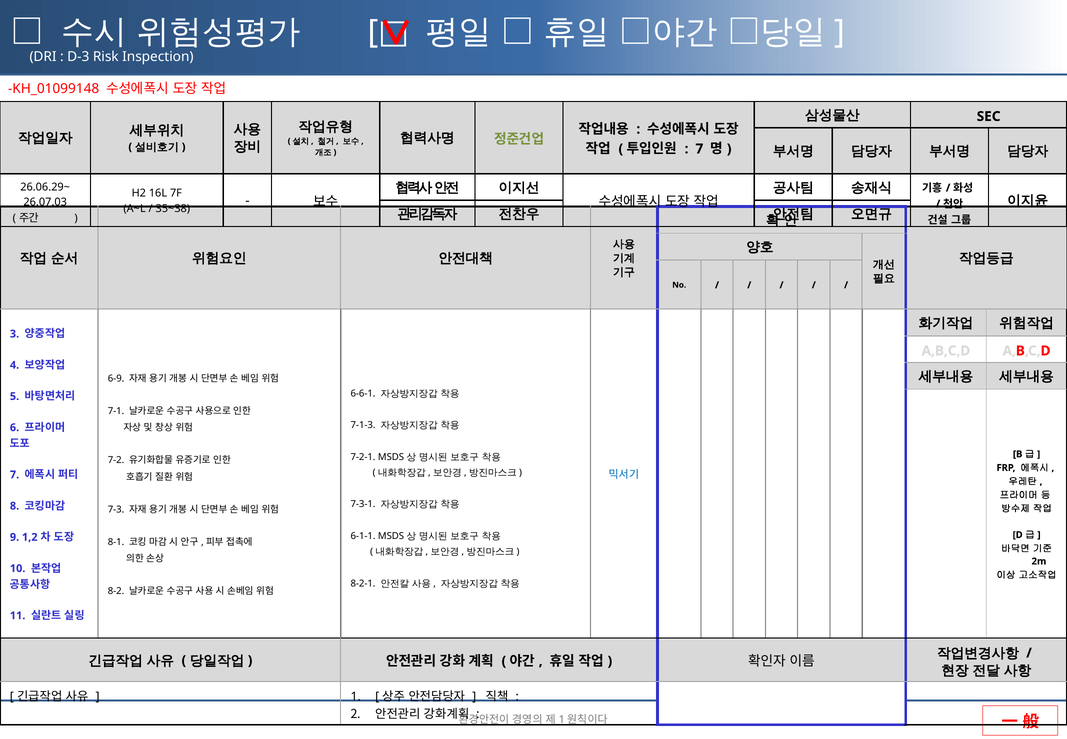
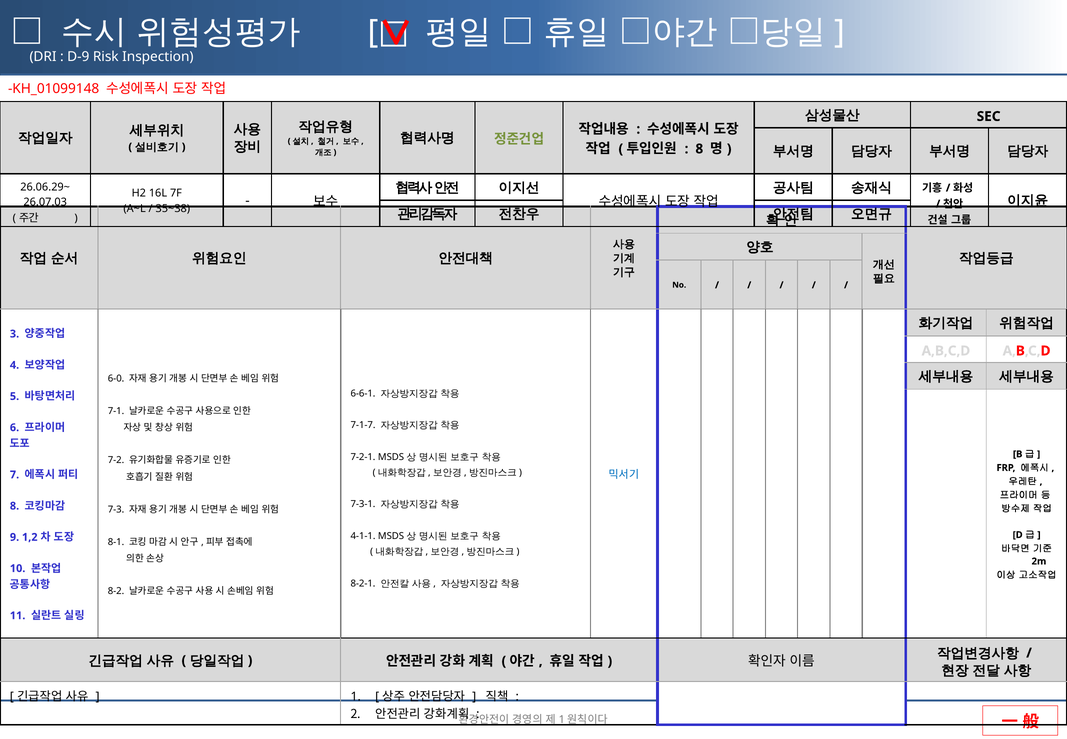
D-3: D-3 -> D-9 (78, 57)
7: 7 -> 8 (699, 149)
6-9: 6-9 -> 6-0 (116, 378)
7-1-3: 7-1-3 -> 7-1-7 (363, 425)
6-1-1: 6-1-1 -> 4-1-1 (363, 536)
